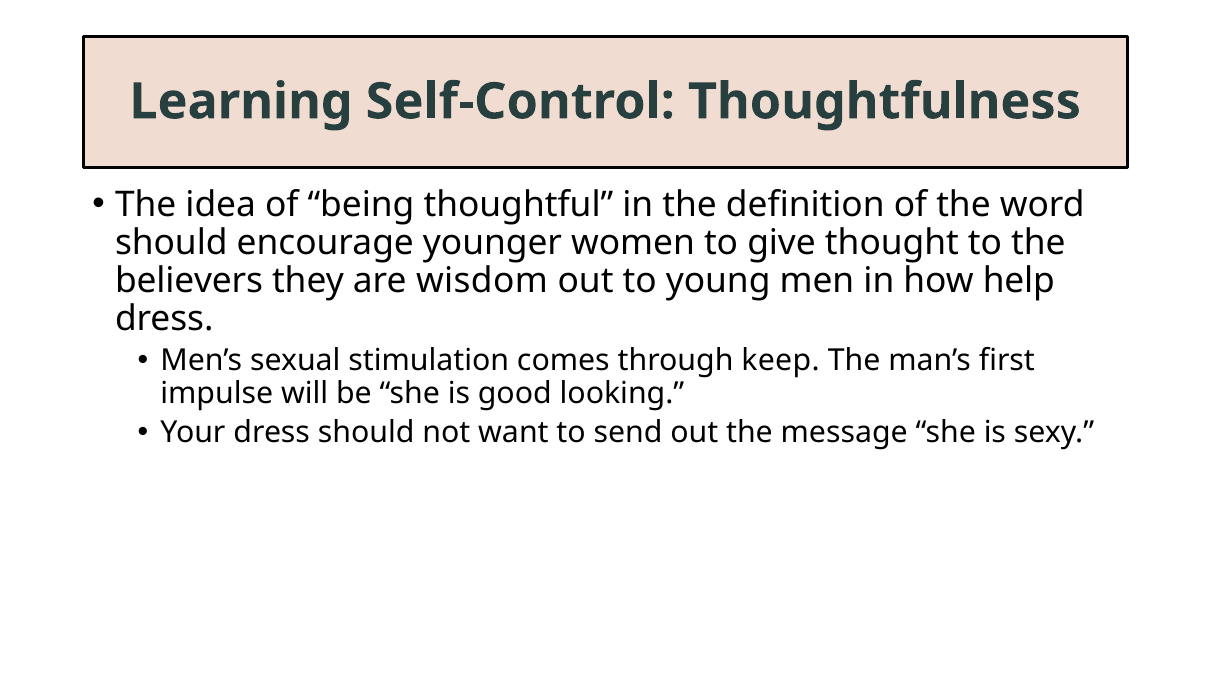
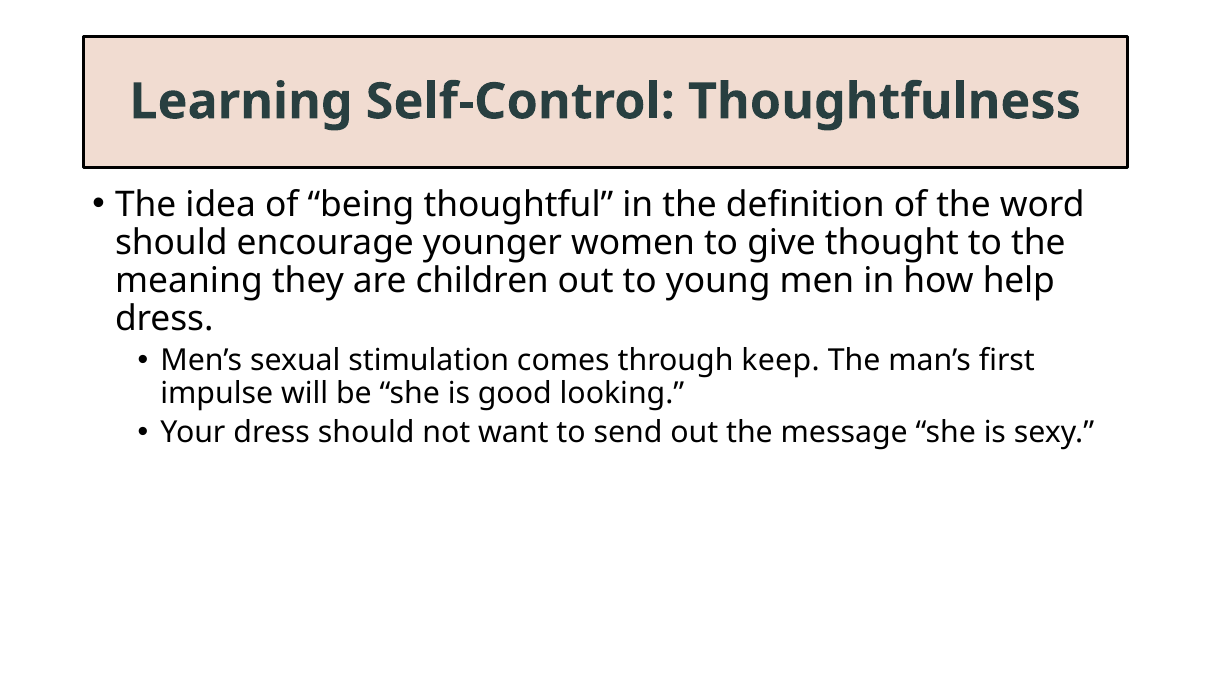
believers: believers -> meaning (189, 281)
wisdom: wisdom -> children (482, 281)
